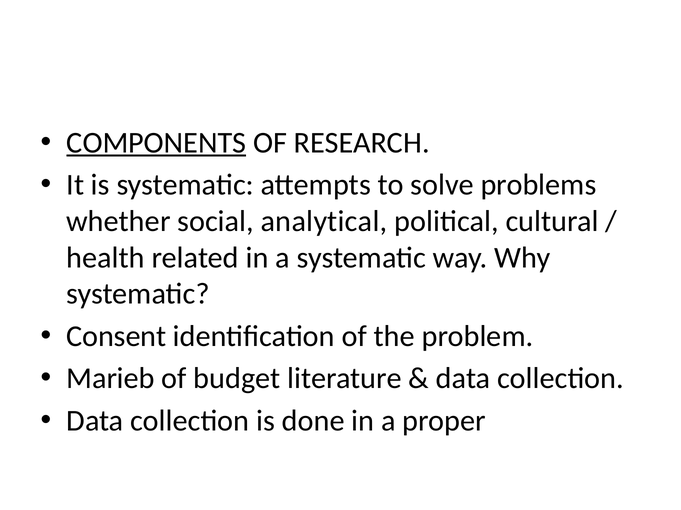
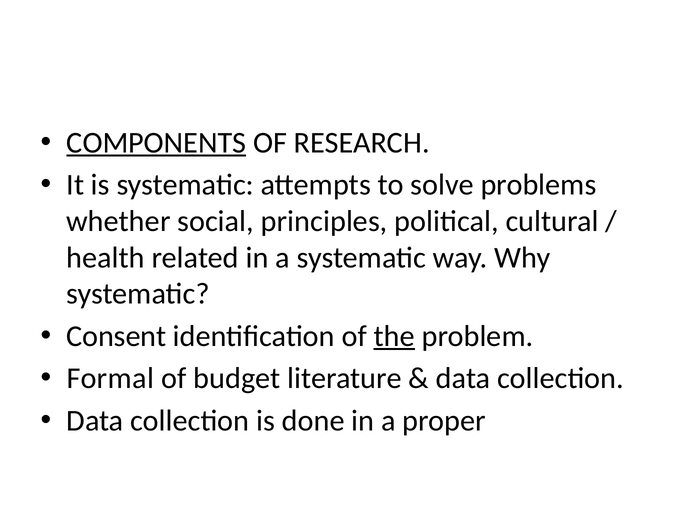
analytical: analytical -> principles (324, 222)
the underline: none -> present (394, 337)
Marieb: Marieb -> Formal (110, 379)
